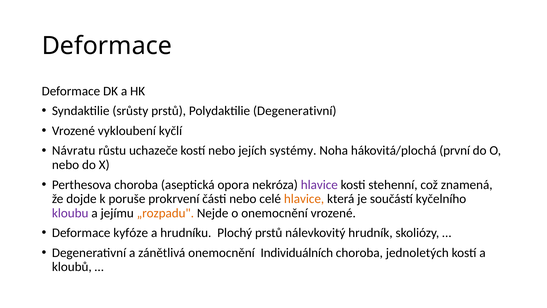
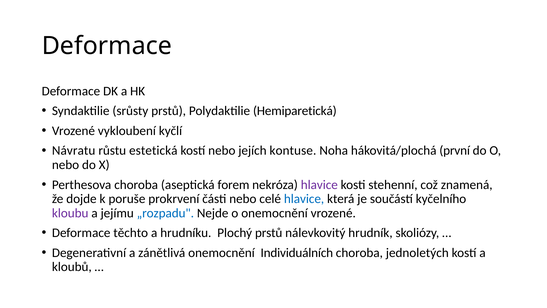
Polydaktilie Degenerativní: Degenerativní -> Hemiparetická (295, 111)
uchazeče: uchazeče -> estetická (153, 151)
systémy: systémy -> kontuse (293, 151)
opora: opora -> forem (233, 185)
hlavice colour: orange -> blue (304, 199)
„rozpadu colour: orange -> blue (165, 213)
kyfóze: kyfóze -> těchto (131, 233)
